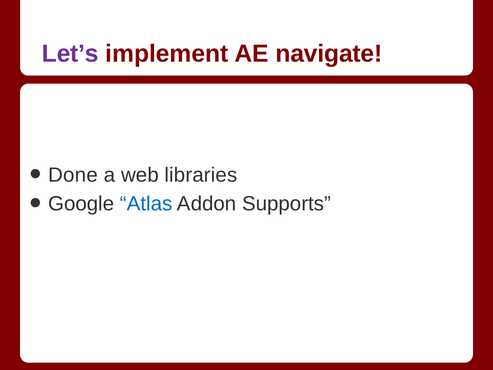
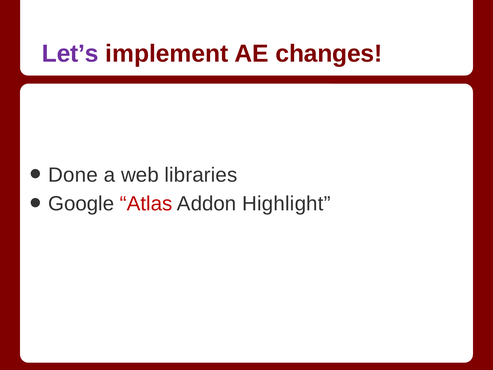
navigate: navigate -> changes (329, 54)
Atlas colour: blue -> red (146, 204)
Supports: Supports -> Highlight (286, 204)
